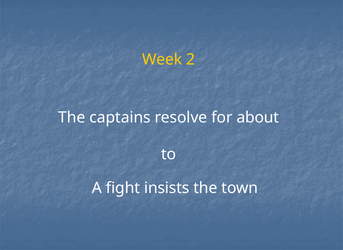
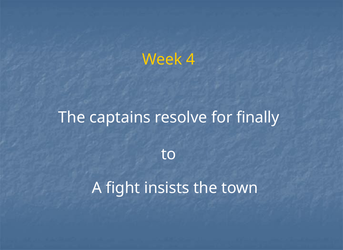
2: 2 -> 4 (191, 59)
about: about -> finally (258, 117)
